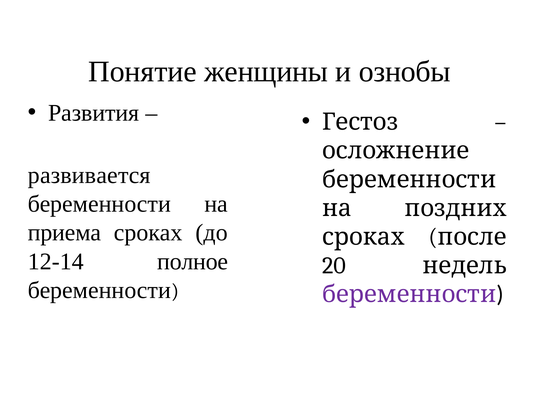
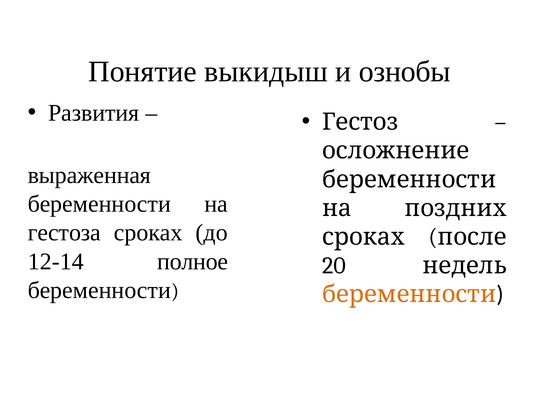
женщины: женщины -> выкидыш (266, 72)
развивается: развивается -> выраженная (89, 175)
приема: приема -> гестоза (64, 233)
беременности colour: purple -> orange (409, 295)
